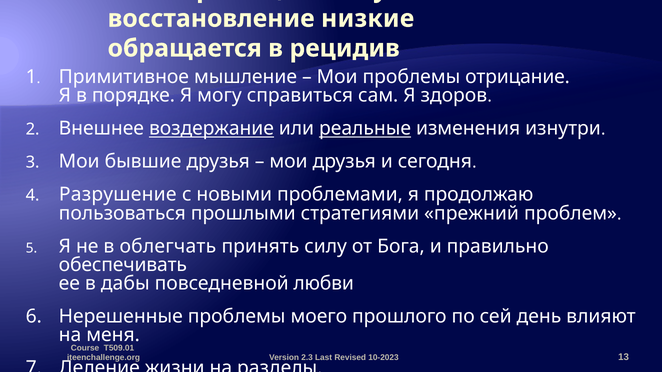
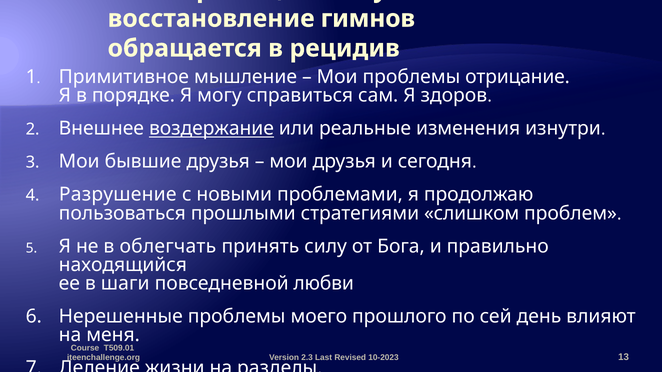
низкие: низкие -> гимнов (368, 19)
реальные underline: present -> none (365, 129)
прежний: прежний -> слишком (472, 213)
обеспечивать: обеспечивать -> находящийся (123, 265)
дабы: дабы -> шаги (125, 283)
